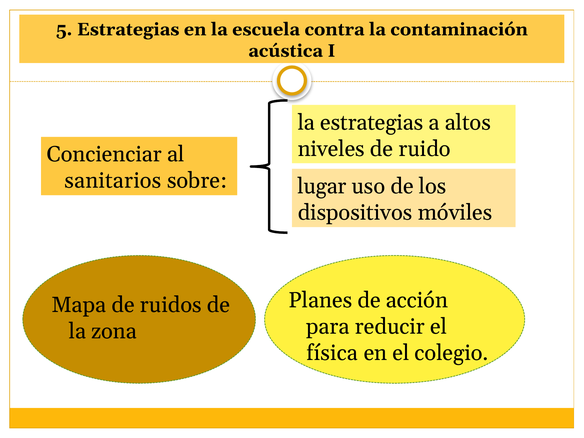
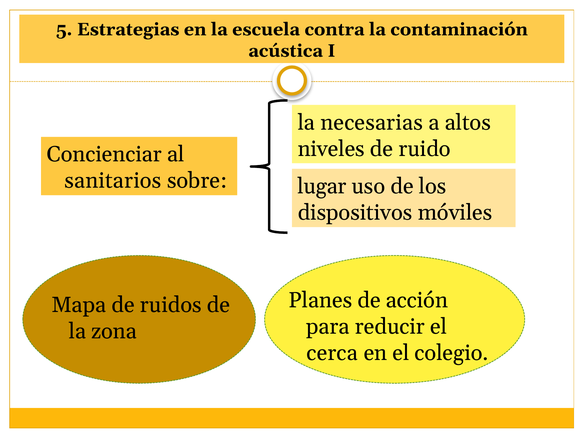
la estrategias: estrategias -> necesarias (372, 122)
física: física -> cerca (332, 353)
